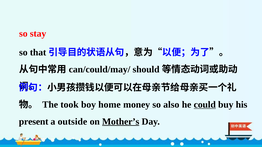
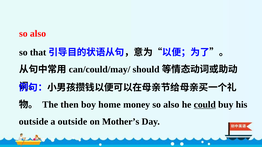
stay: stay -> also (38, 34)
took: took -> then (70, 105)
present: present -> outside (34, 122)
Mother’s underline: present -> none (121, 122)
